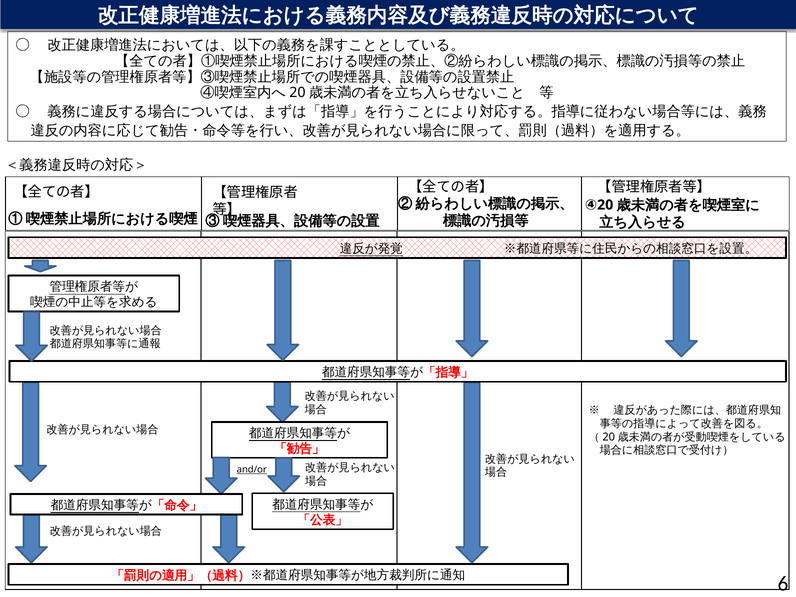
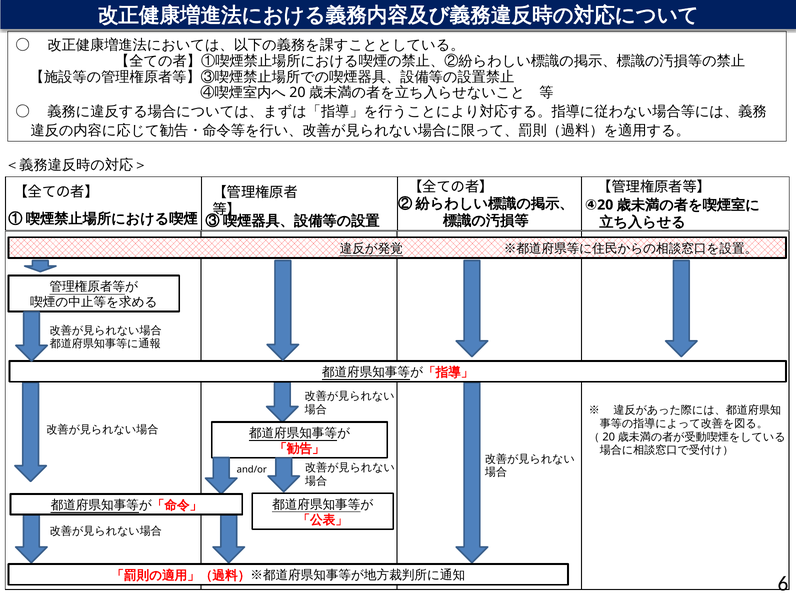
and/or underline: present -> none (252, 469)
